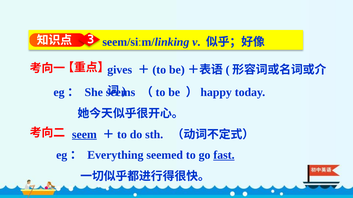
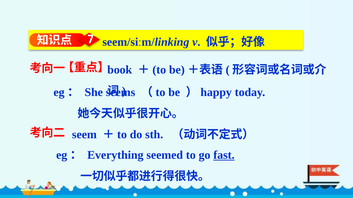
3: 3 -> 7 (91, 40)
gives: gives -> book (120, 70)
seem underline: present -> none (84, 135)
